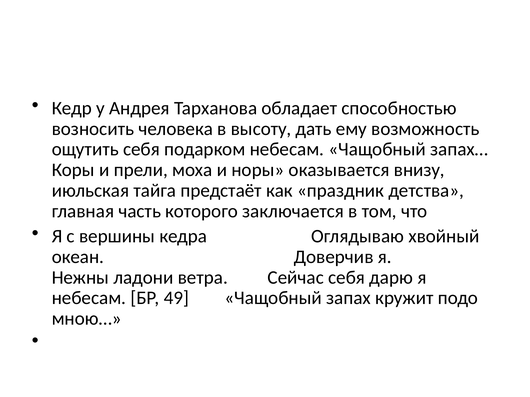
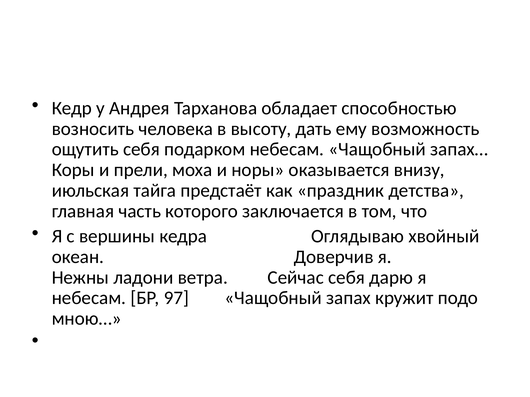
49: 49 -> 97 (176, 298)
